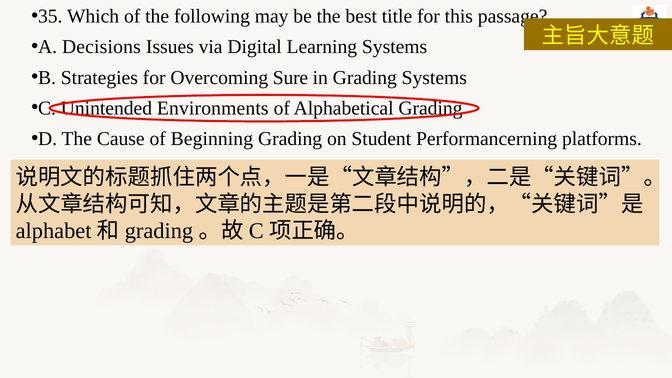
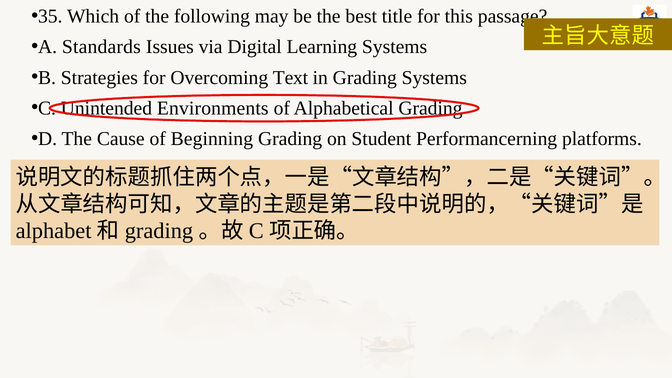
Decisions: Decisions -> Standards (101, 47)
Sure: Sure -> Text (291, 78)
